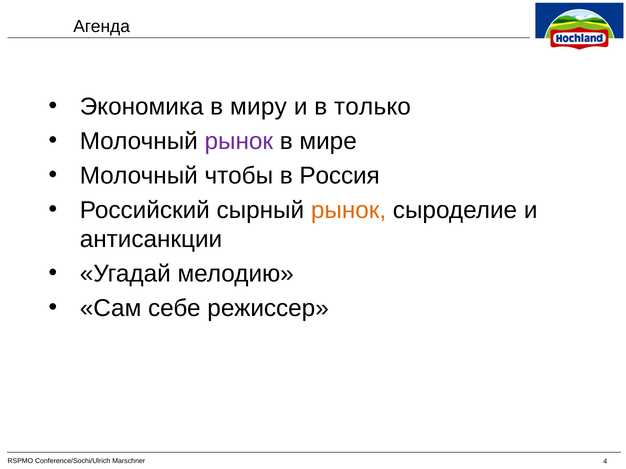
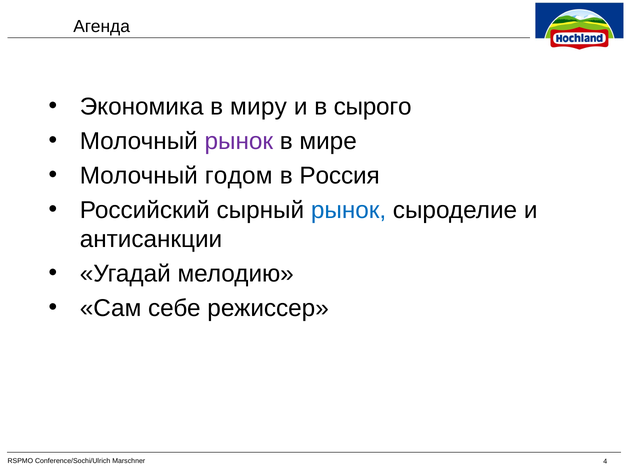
только: только -> сырого (373, 107)
чтобы: чтобы -> годом (239, 176)
рынок colour: orange -> blue (349, 210)
